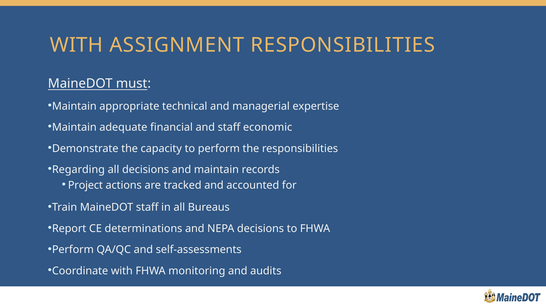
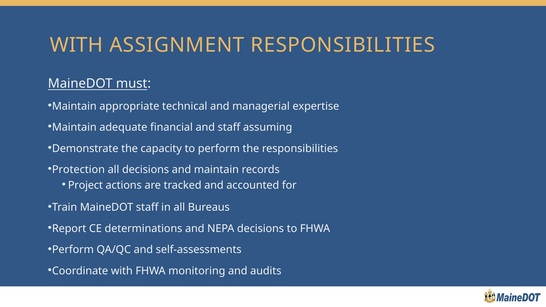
economic: economic -> assuming (268, 127)
Regarding: Regarding -> Protection (78, 170)
